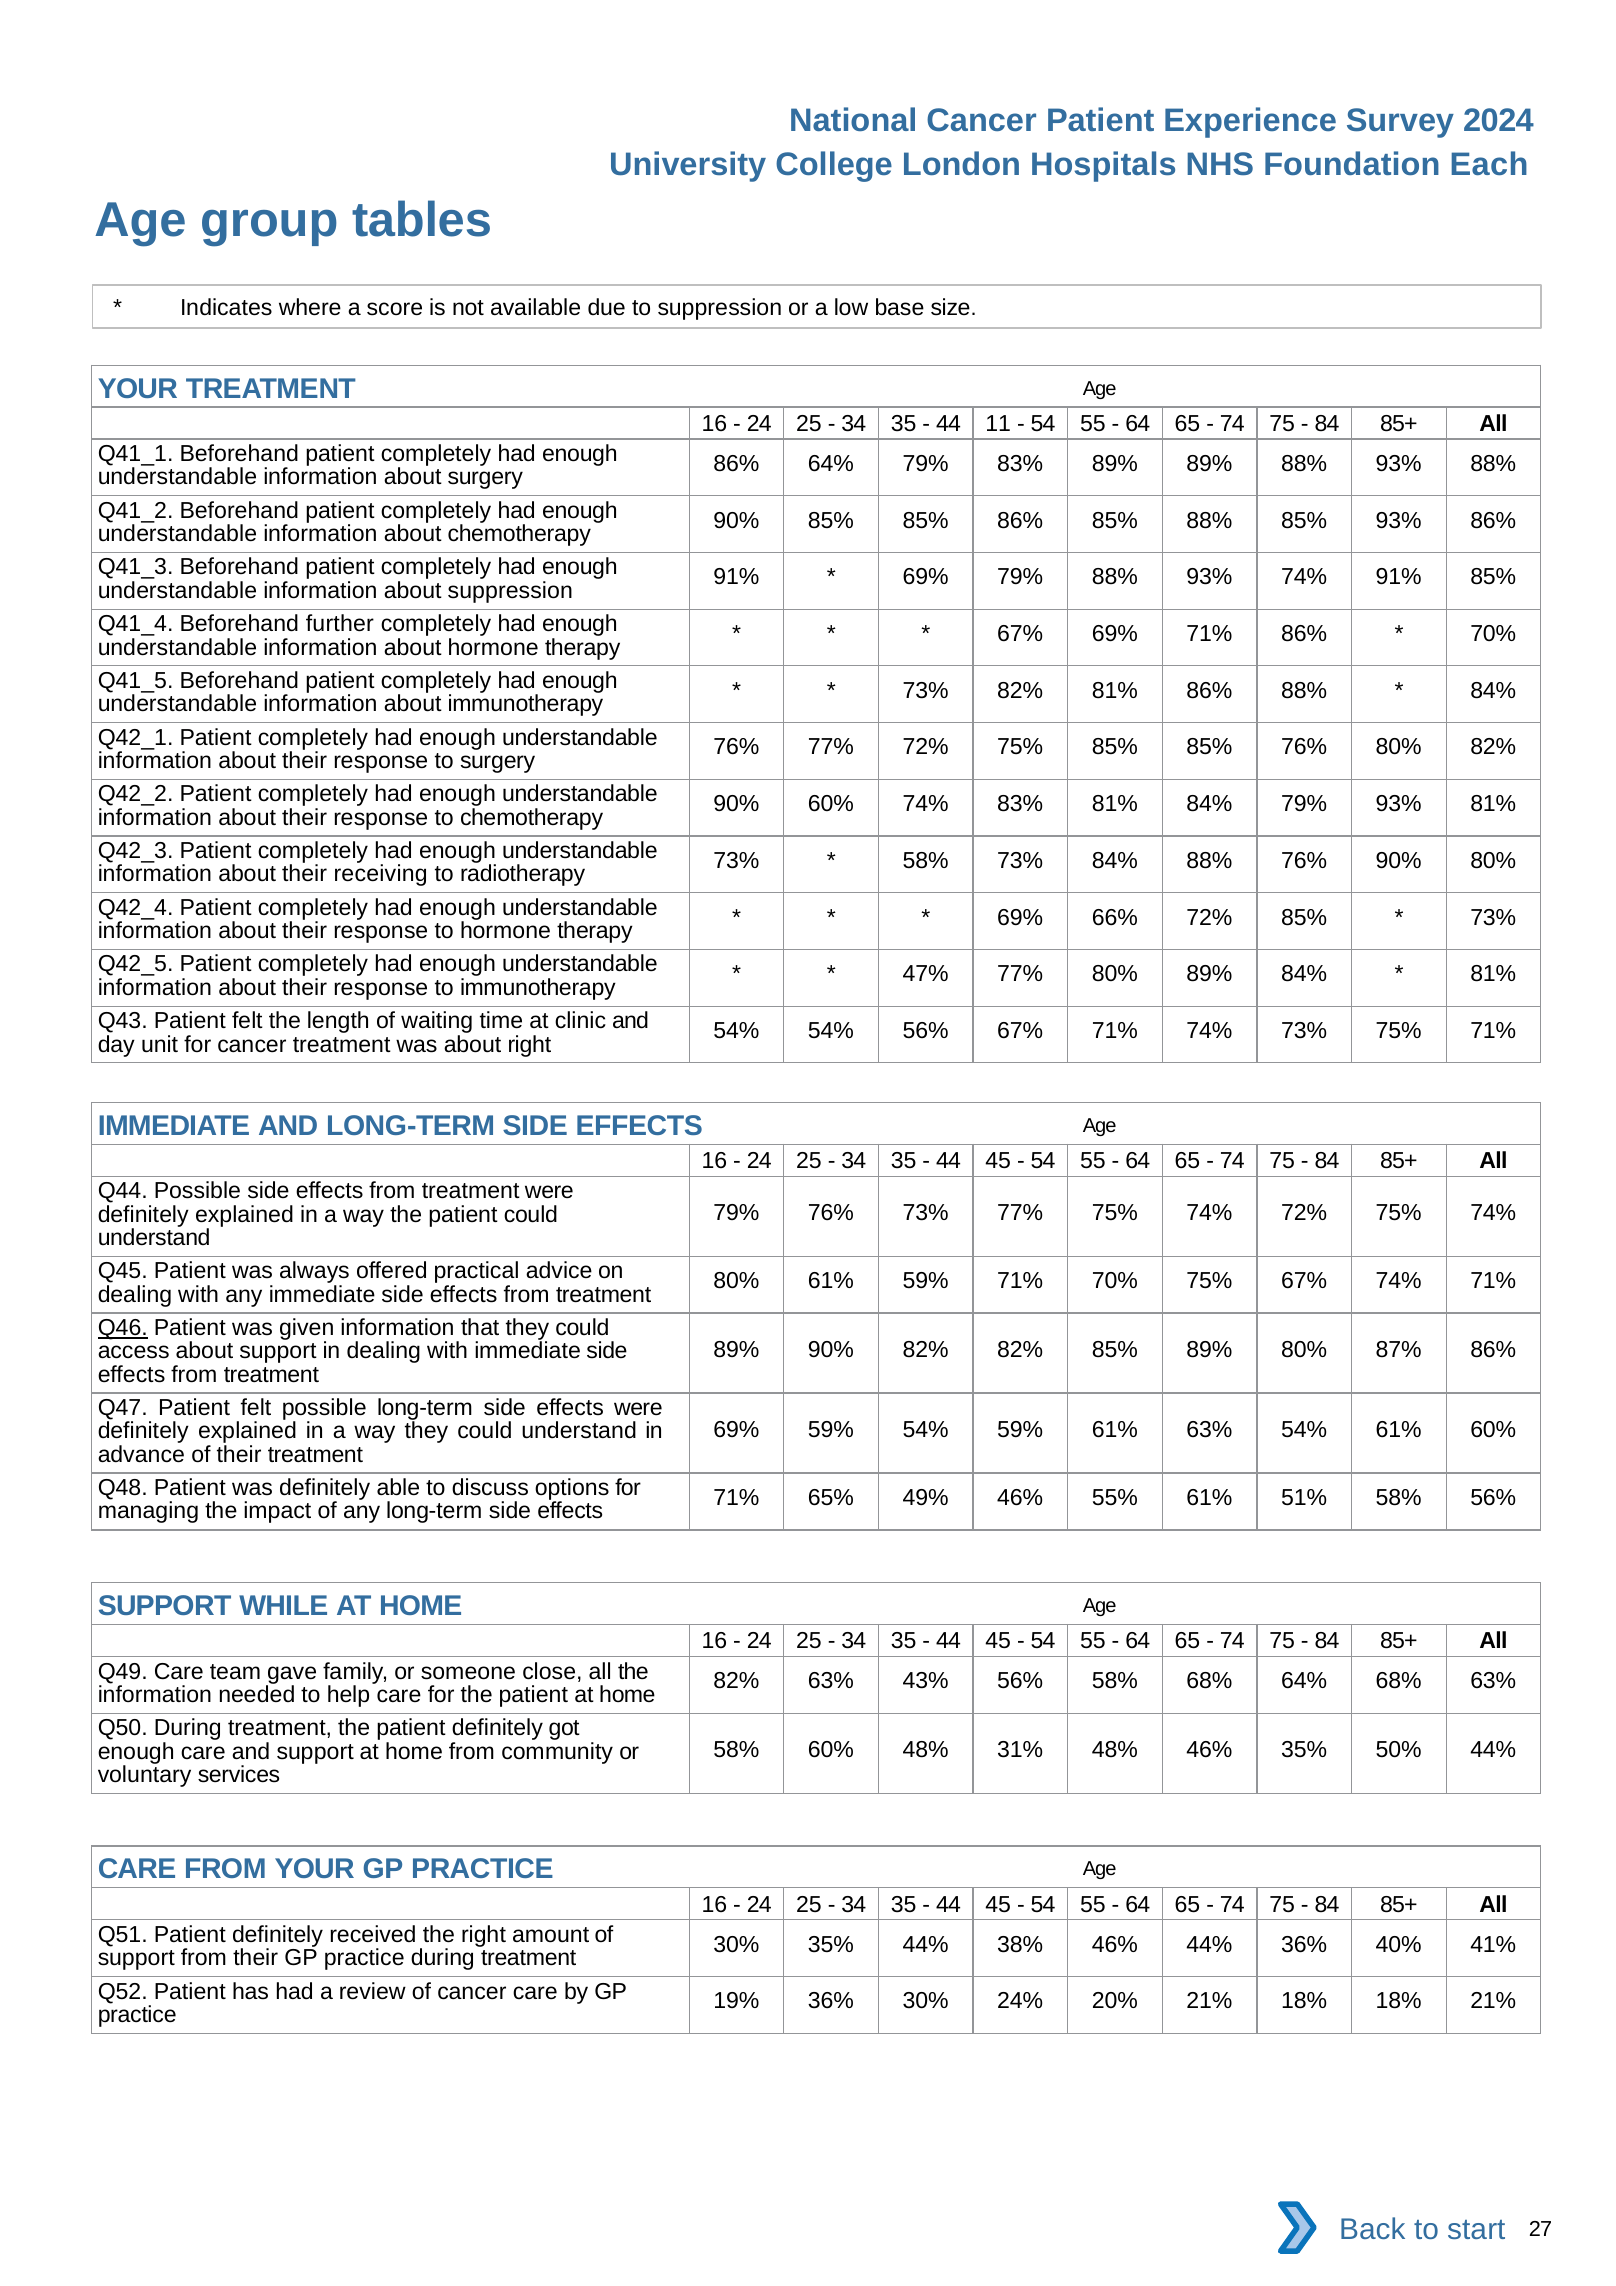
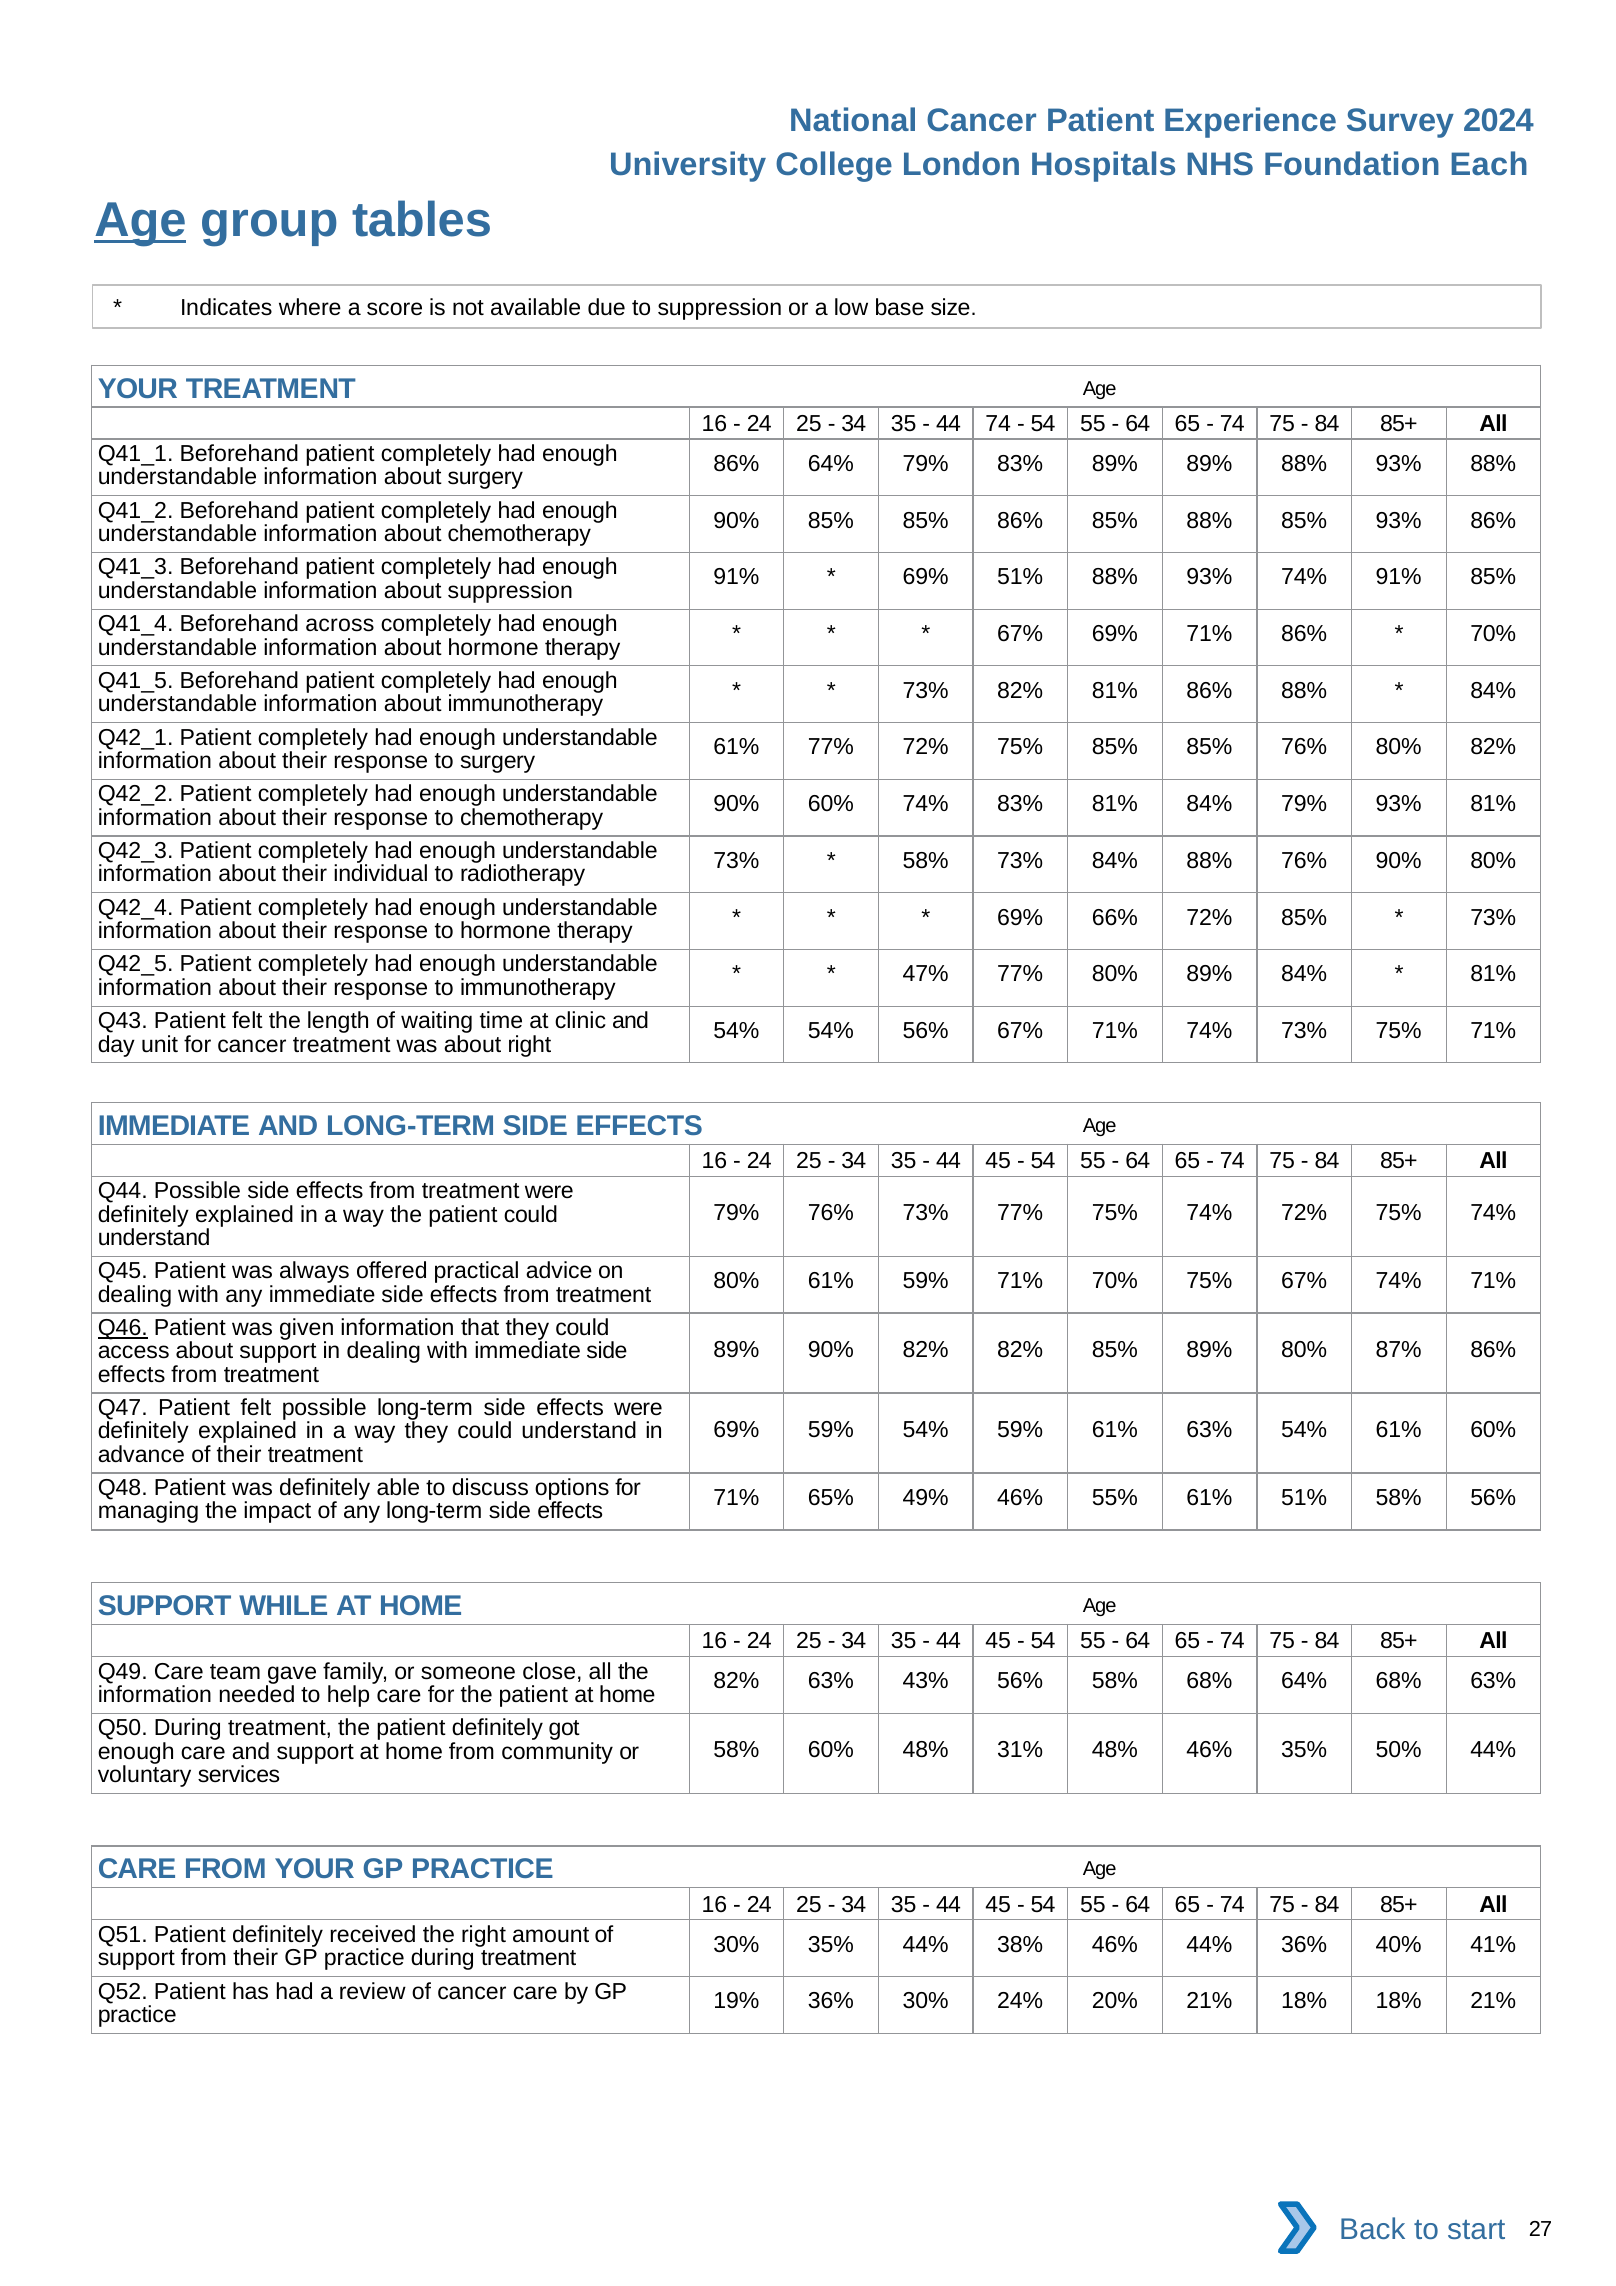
Age underline: none -> present (140, 221)
44 11: 11 -> 74 (998, 424)
69% 79%: 79% -> 51% (1020, 577)
further: further -> across (340, 624)
76%: 76% -> 61% (736, 748)
receiving: receiving -> individual (381, 875)
